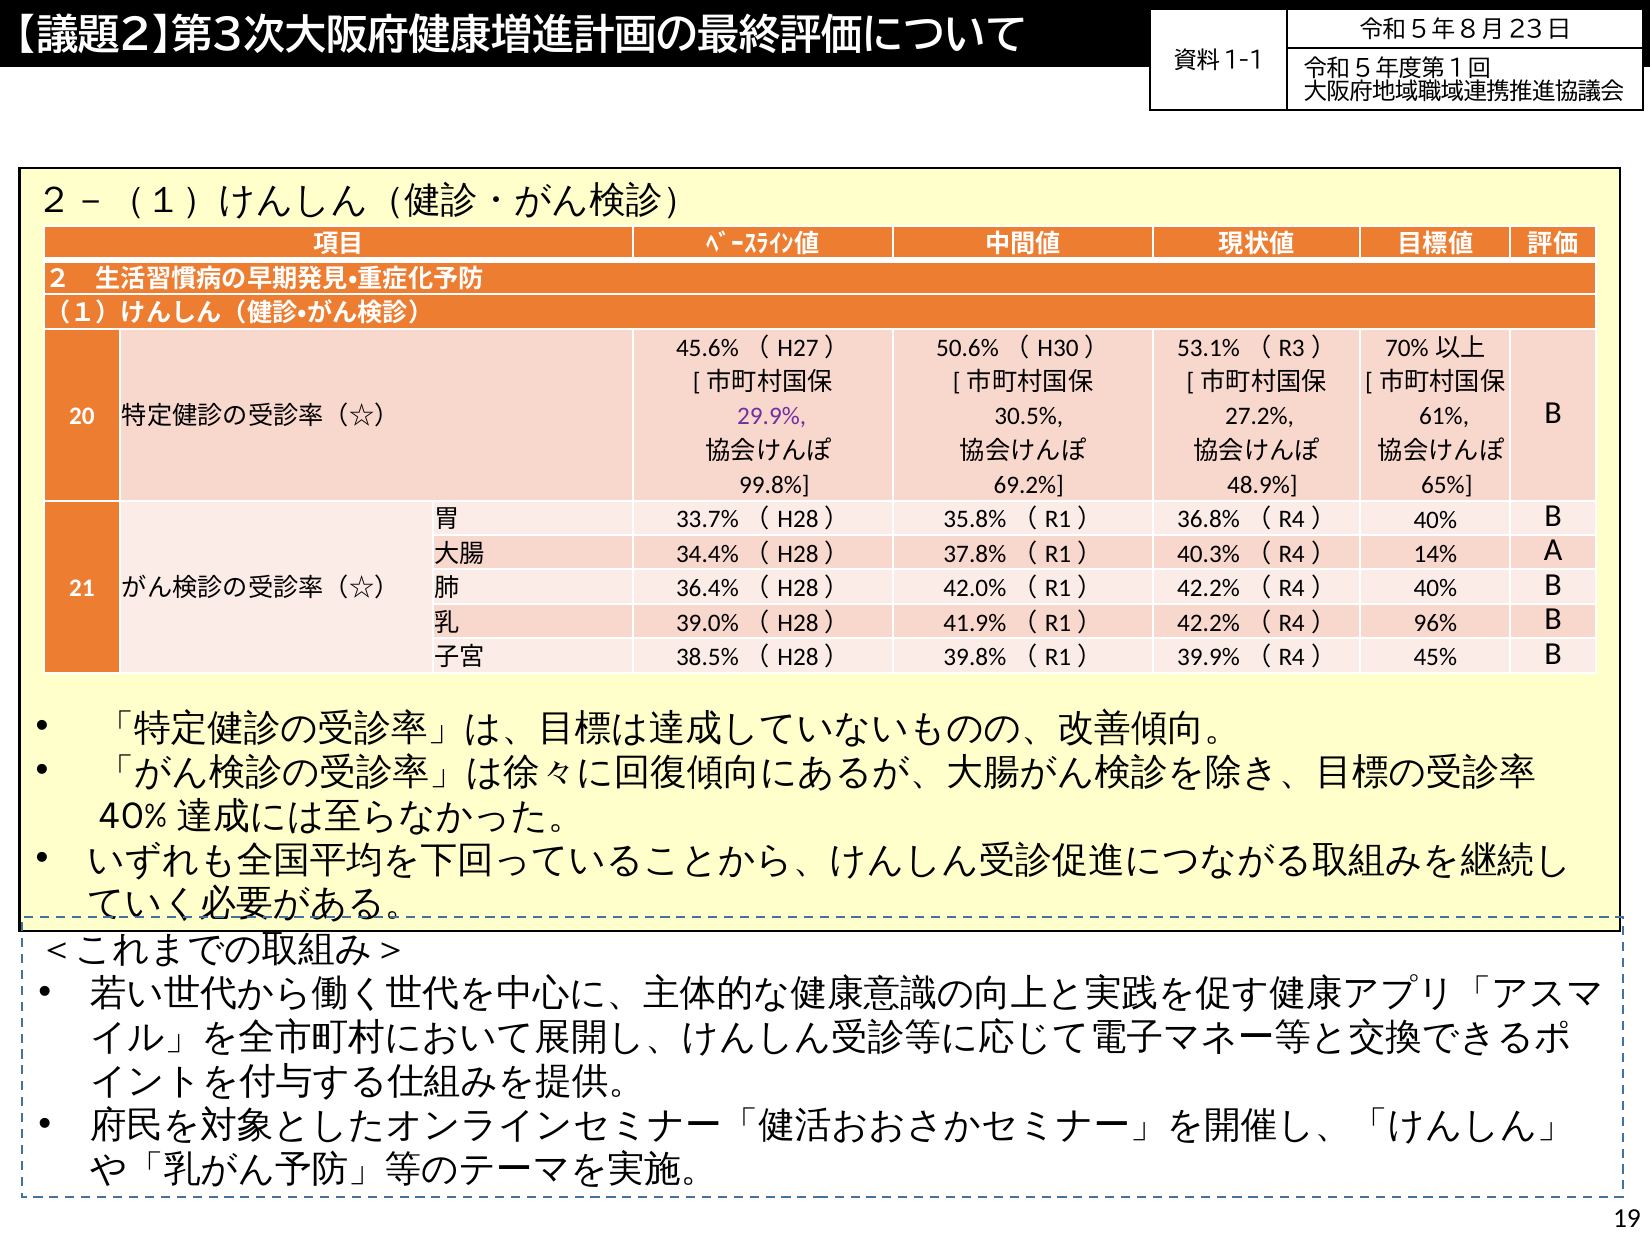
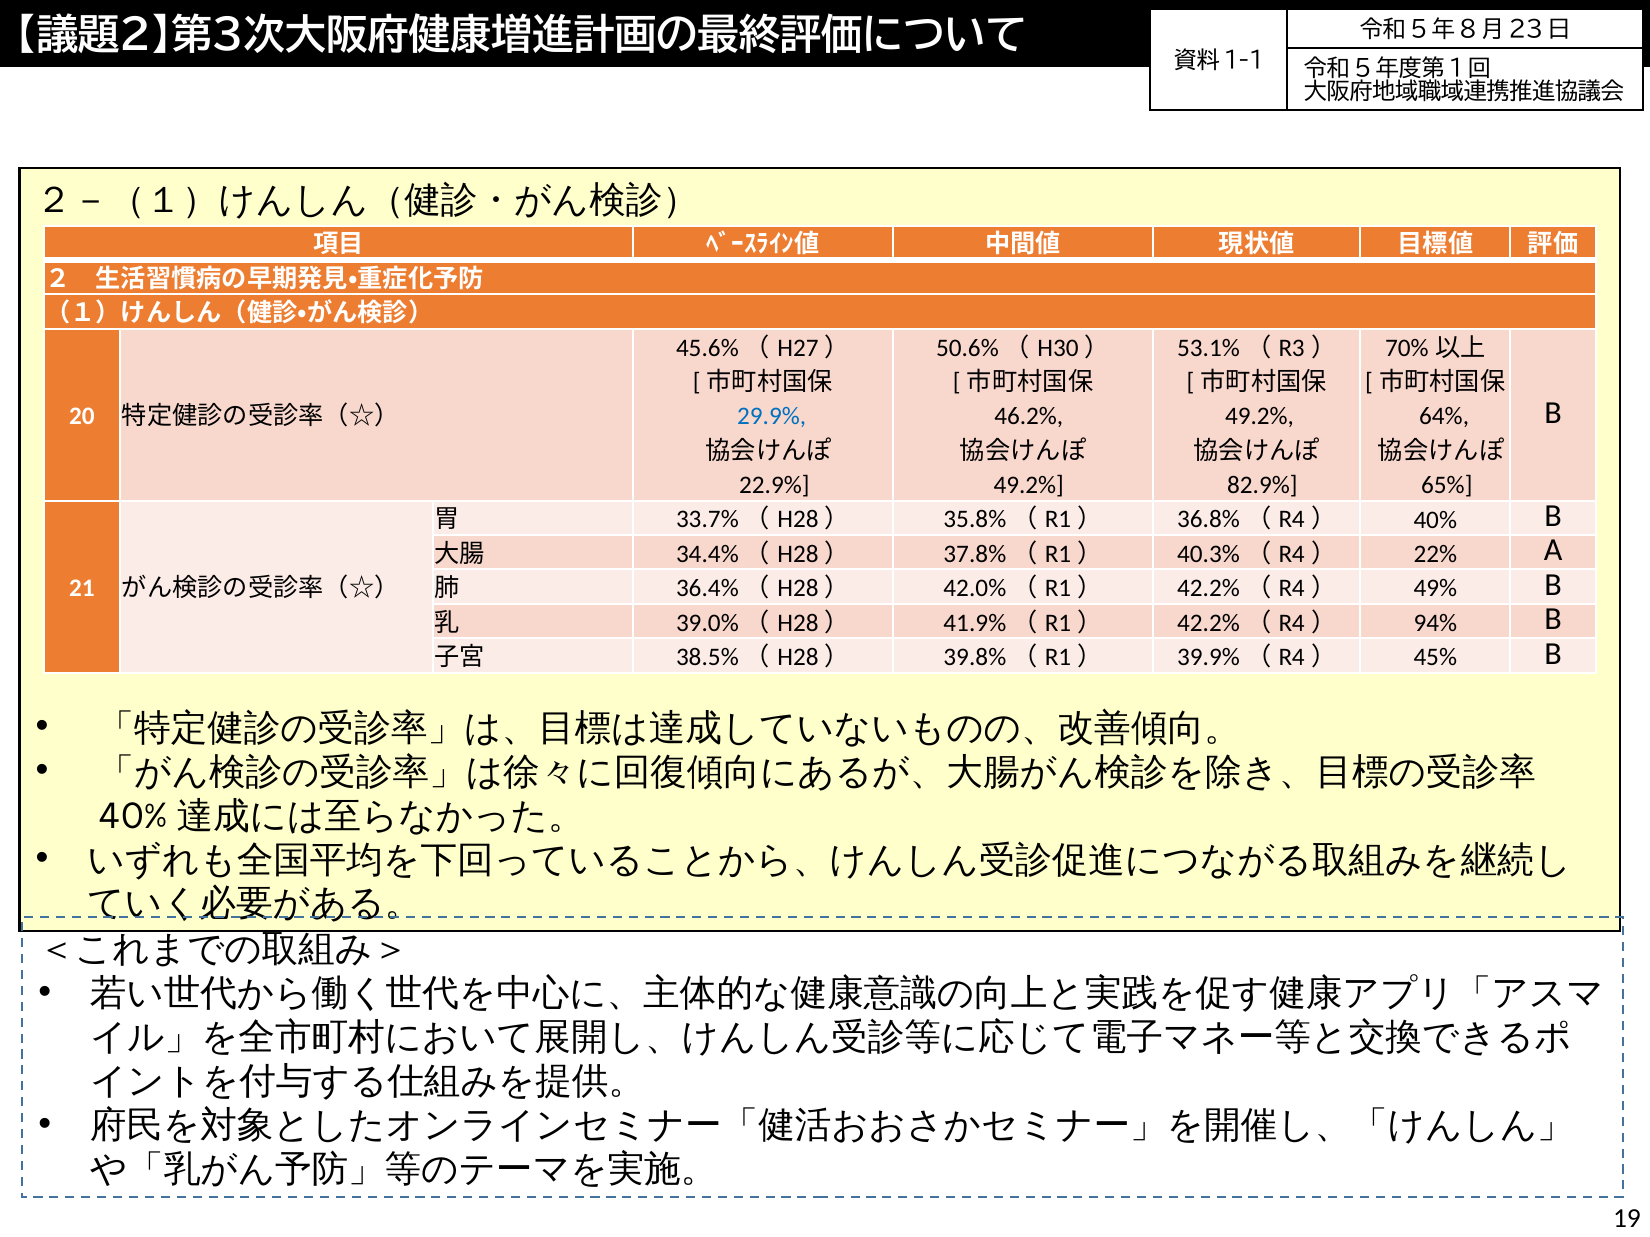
29.9% colour: purple -> blue (772, 417)
30.5%: 30.5% -> 46.2% (1029, 417)
27.2%: 27.2% -> 49.2% (1260, 417)
61%: 61% -> 64% (1444, 417)
99.8%: 99.8% -> 22.9% (774, 486)
69.2%: 69.2% -> 49.2% (1029, 486)
48.9%: 48.9% -> 82.9% (1262, 486)
14%: 14% -> 22% (1435, 554)
40%: 40% -> 49% (1435, 589)
96%: 96% -> 94% (1435, 623)
